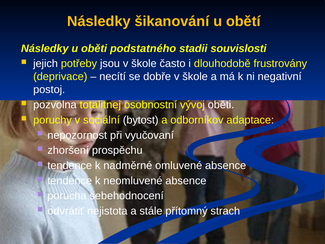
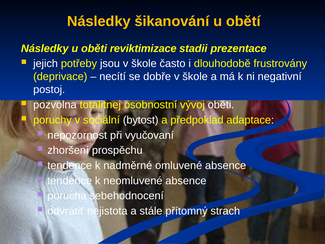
podstatného: podstatného -> reviktimizace (143, 48)
souvislosti: souvislosti -> prezentace (239, 48)
odborníkov: odborníkov -> předpoklad (197, 120)
